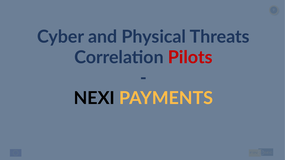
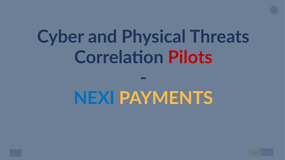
NEXI colour: black -> blue (94, 98)
